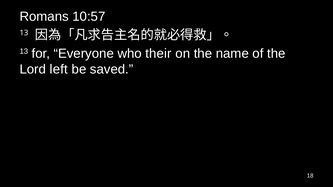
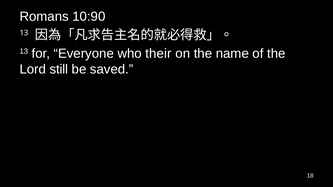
10:57: 10:57 -> 10:90 (89, 17)
left: left -> still (59, 69)
